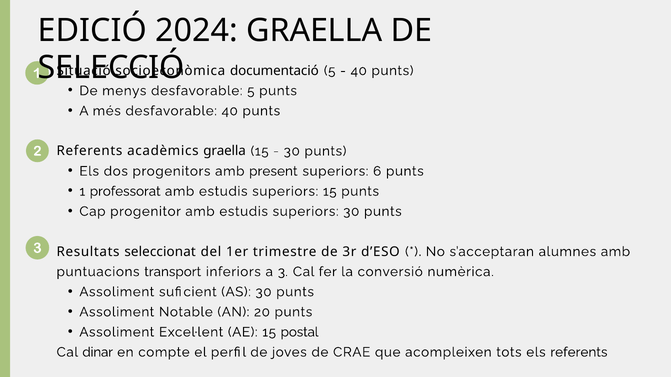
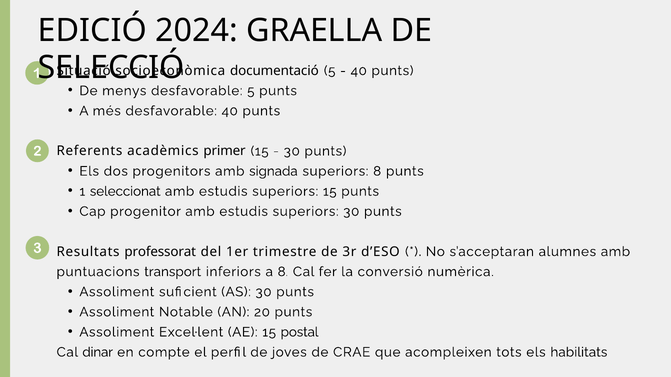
acadèmics graella: graella -> primer (225, 151)
present: present -> signada (273, 171)
superiors 6: 6 -> 8 (377, 171)
professorat: professorat -> seleccionat (125, 191)
seleccionat: seleccionat -> professorat (160, 252)
a 3: 3 -> 8 (283, 272)
els referents: referents -> habilitats (579, 353)
